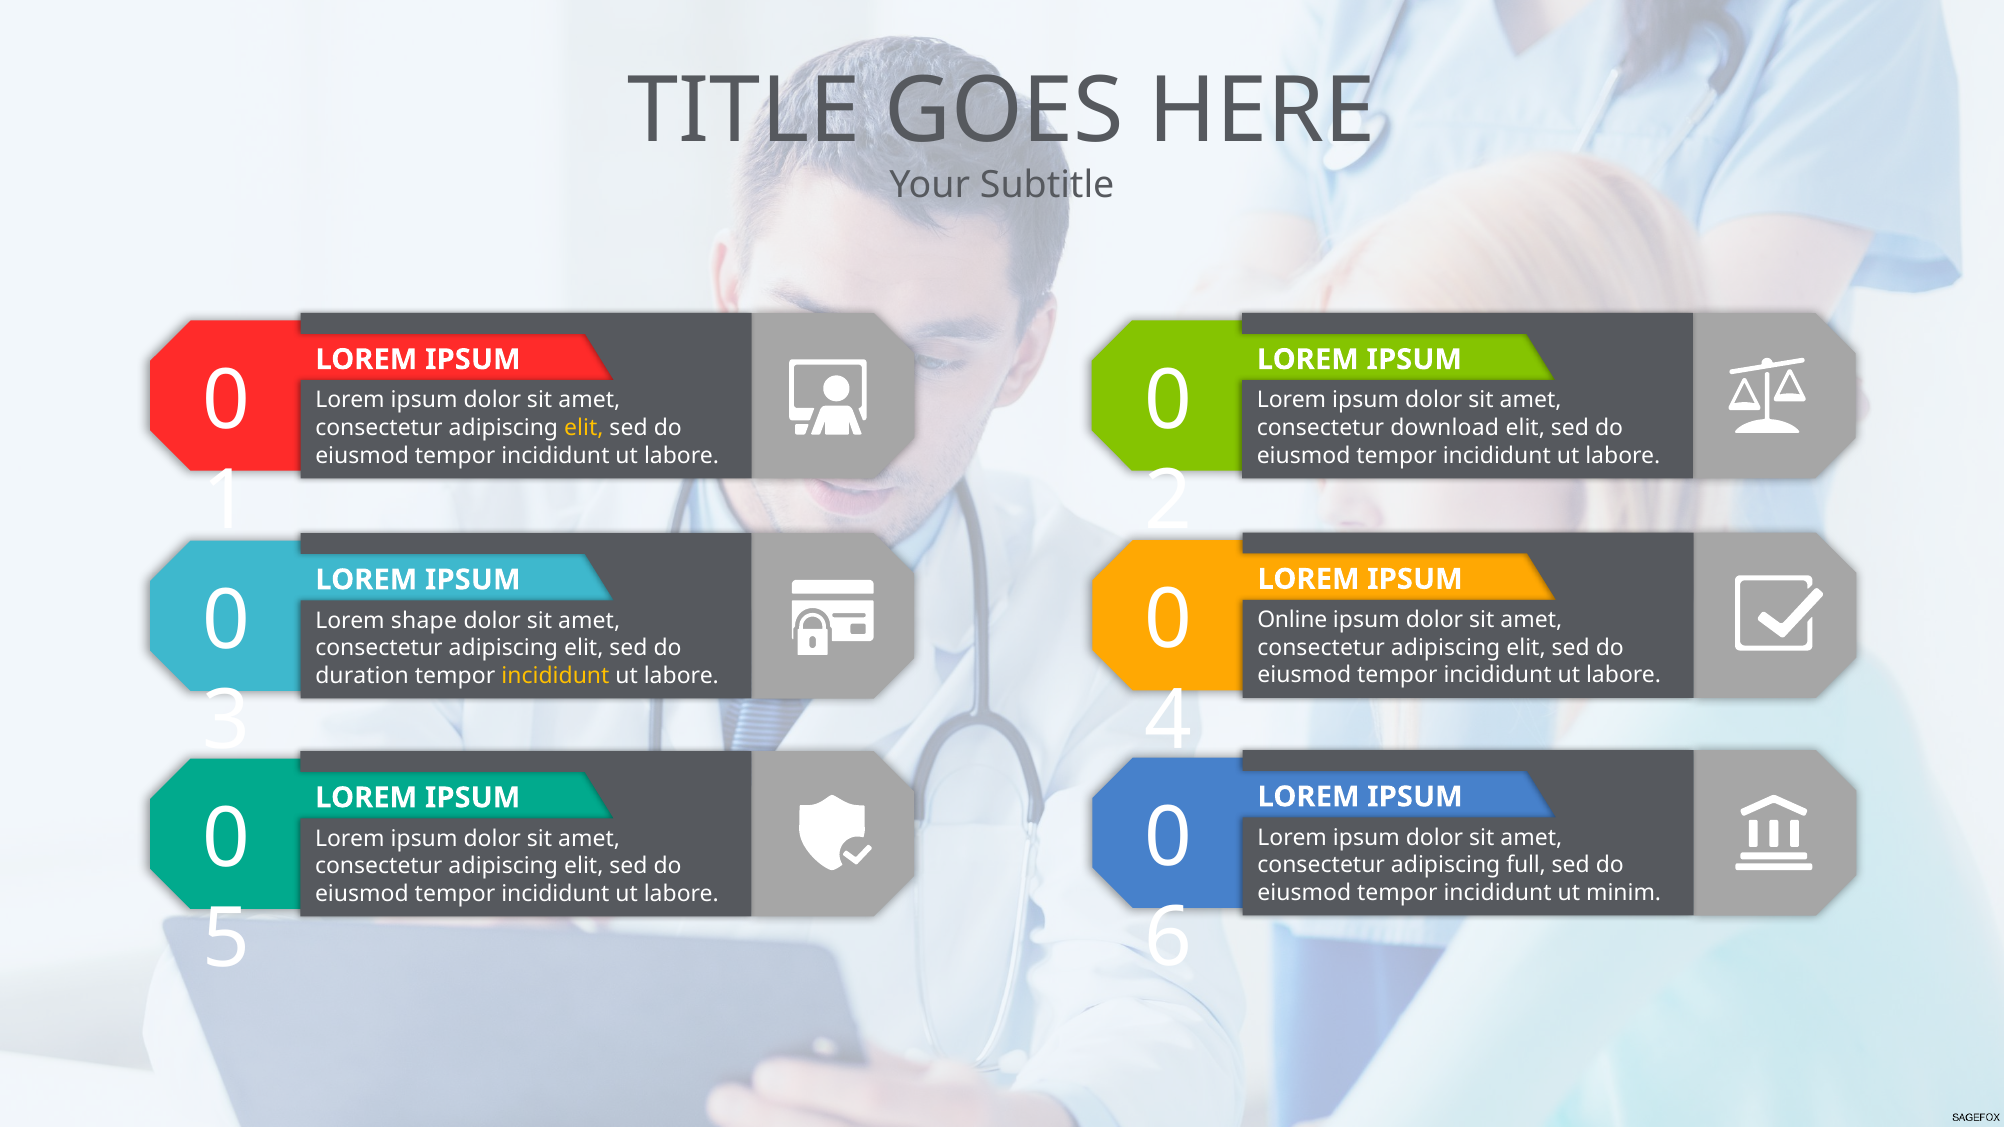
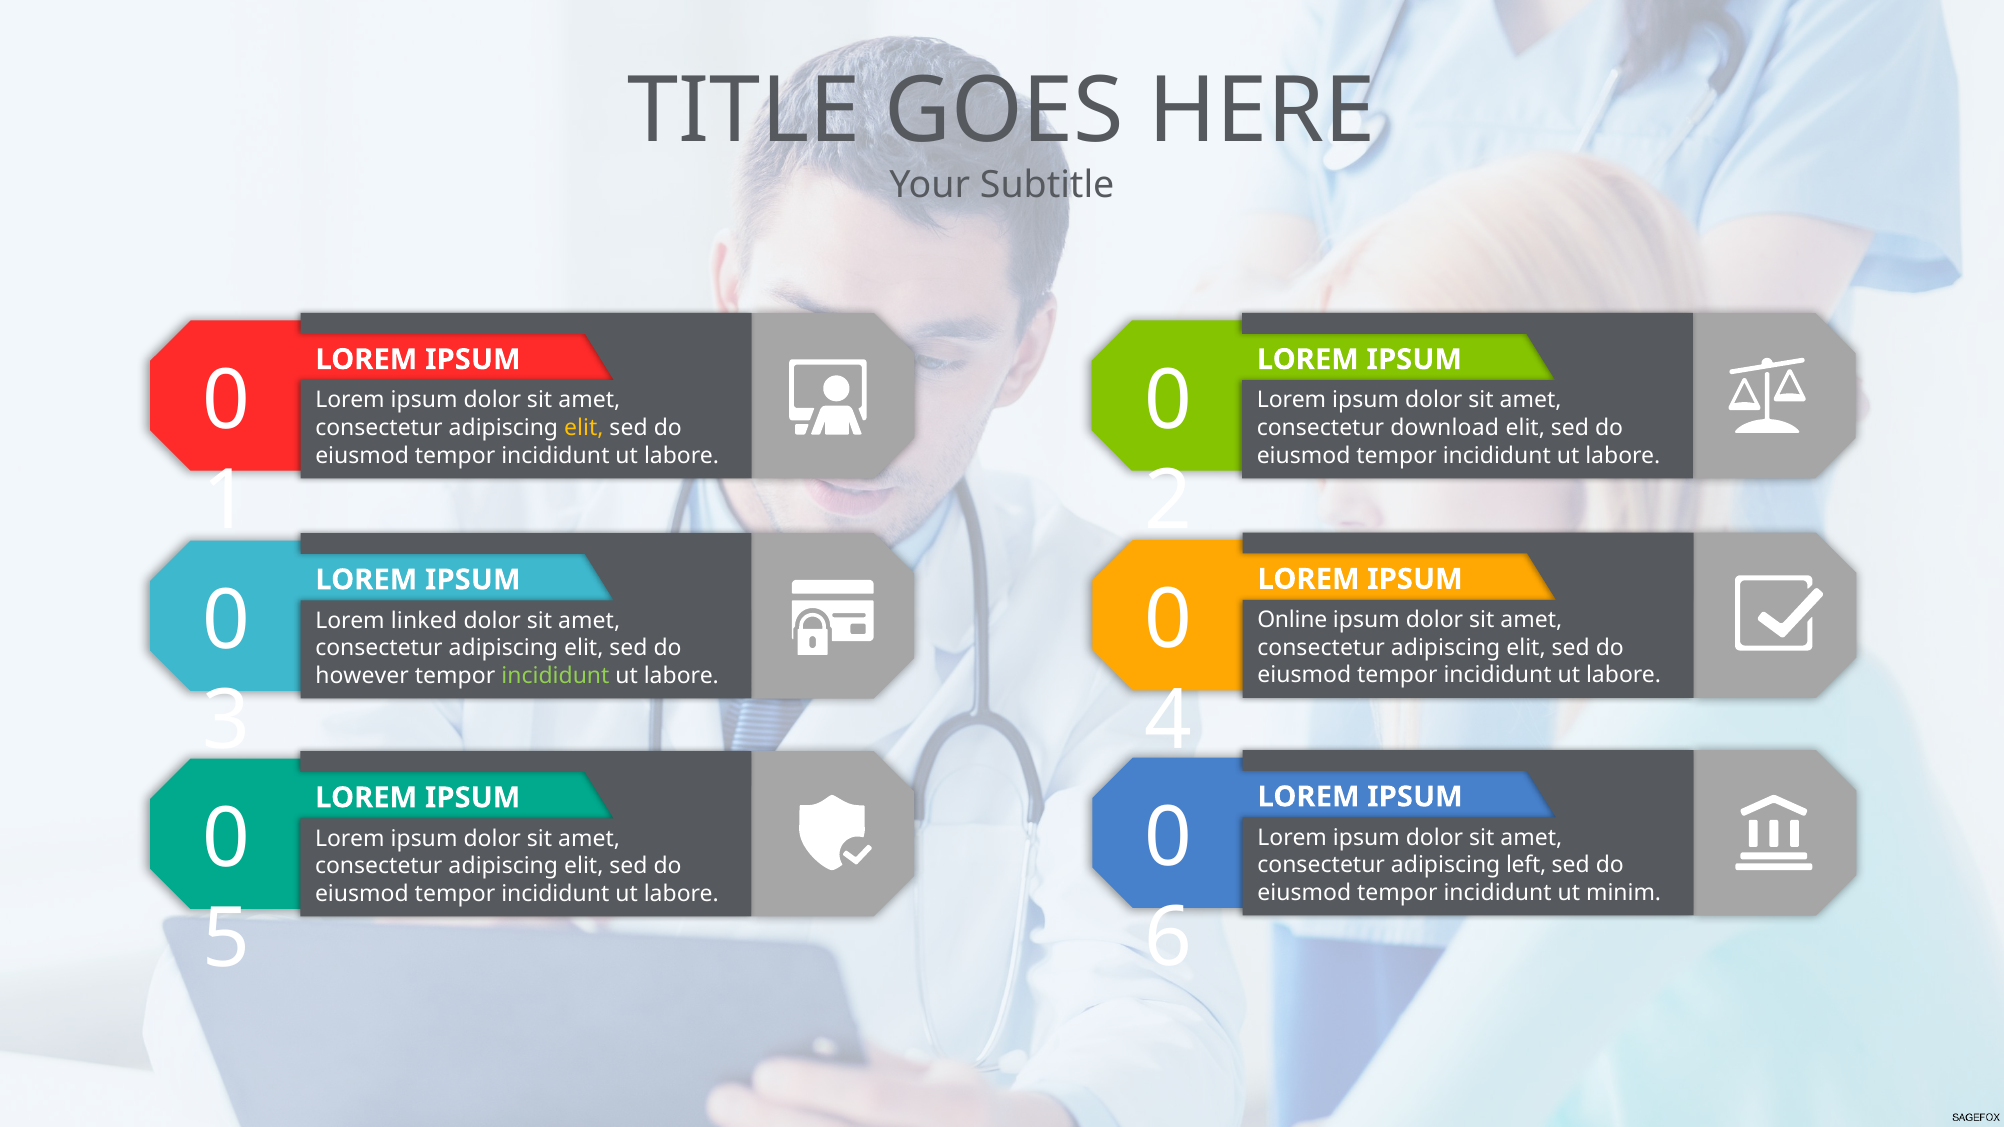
shape: shape -> linked (424, 621)
duration: duration -> however (362, 676)
incididunt colour: yellow -> light green (555, 676)
full: full -> left (1526, 865)
